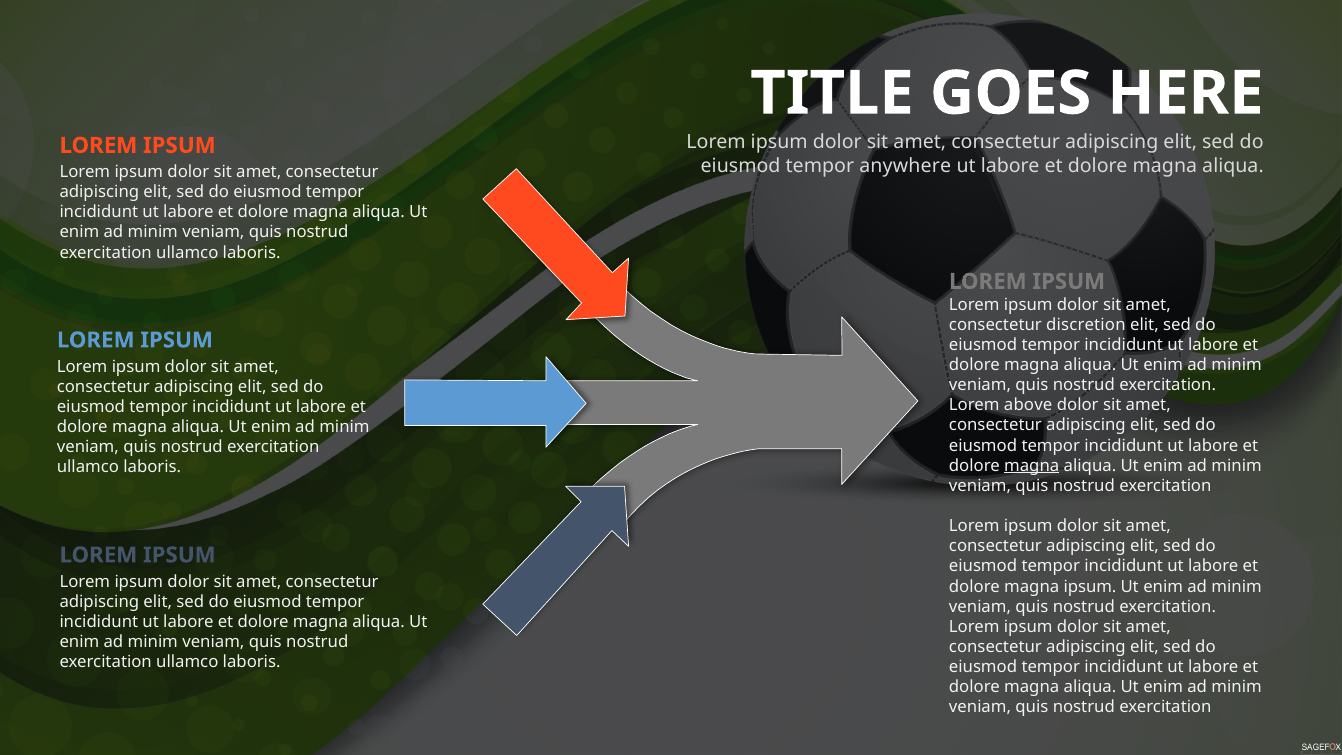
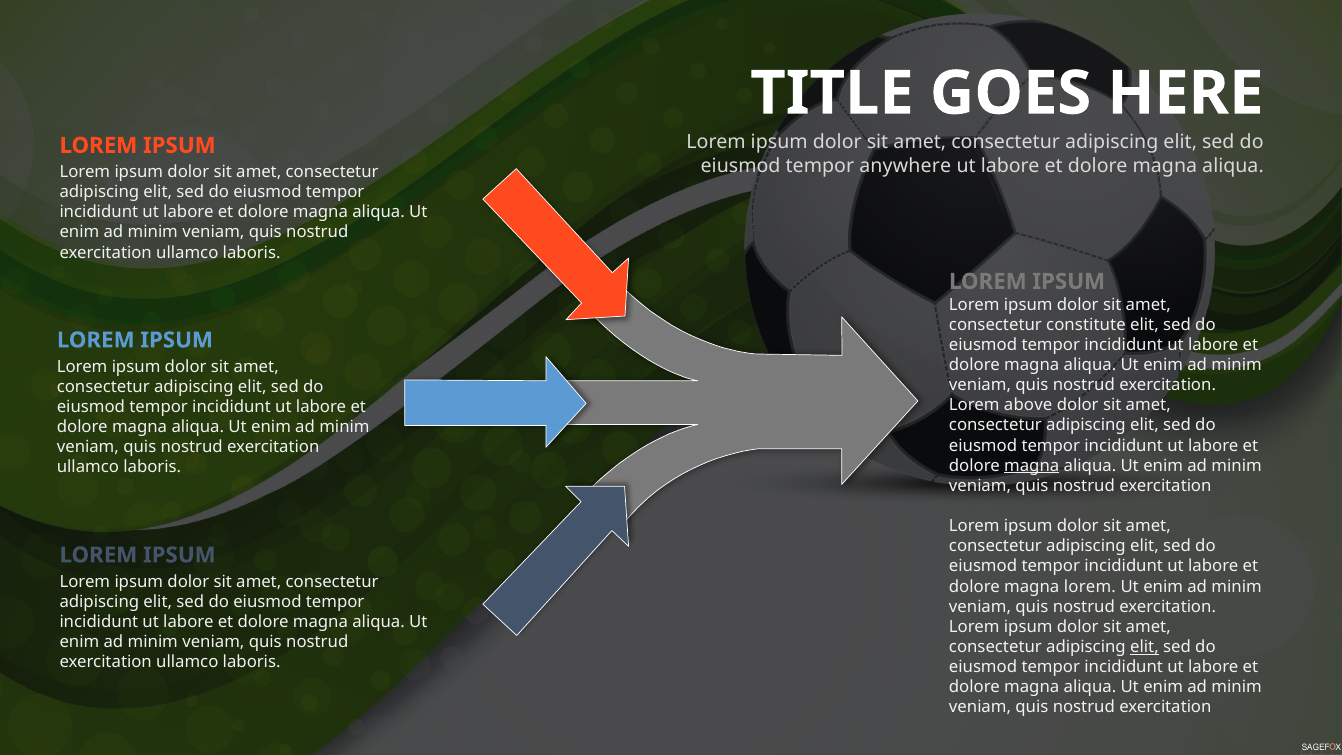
discretion: discretion -> constitute (1086, 325)
magna ipsum: ipsum -> lorem (1090, 586)
elit underline: none -> present (1144, 647)
